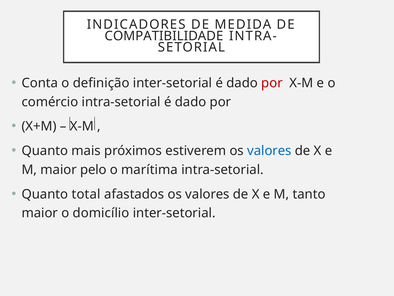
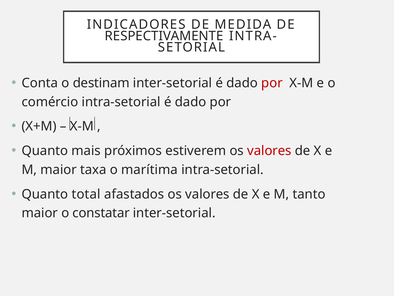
COMPATIBILIDADE: COMPATIBILIDADE -> RESPECTIVAMENTE (164, 36)
definição: definição -> destinam (101, 83)
valores colour: blue -> red (269, 151)
pelo: pelo -> taxa (93, 169)
domicílio: domicílio -> constatar (101, 213)
